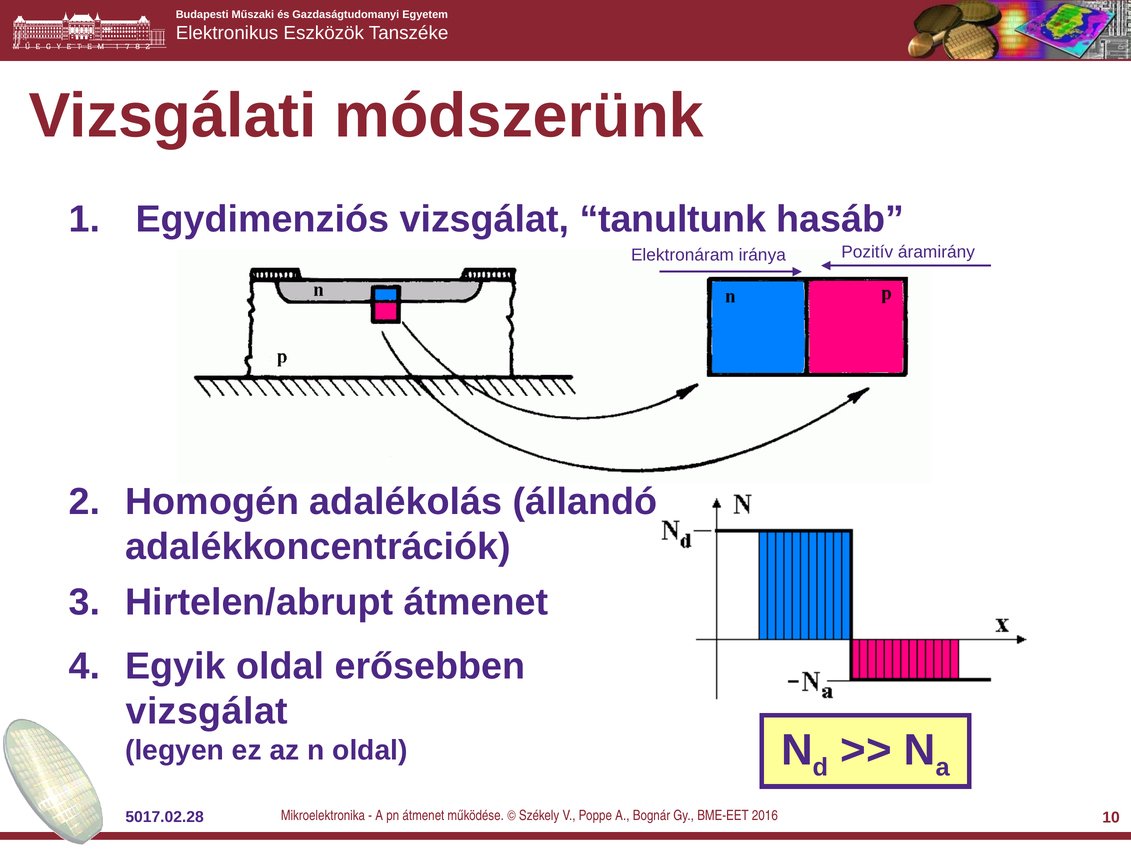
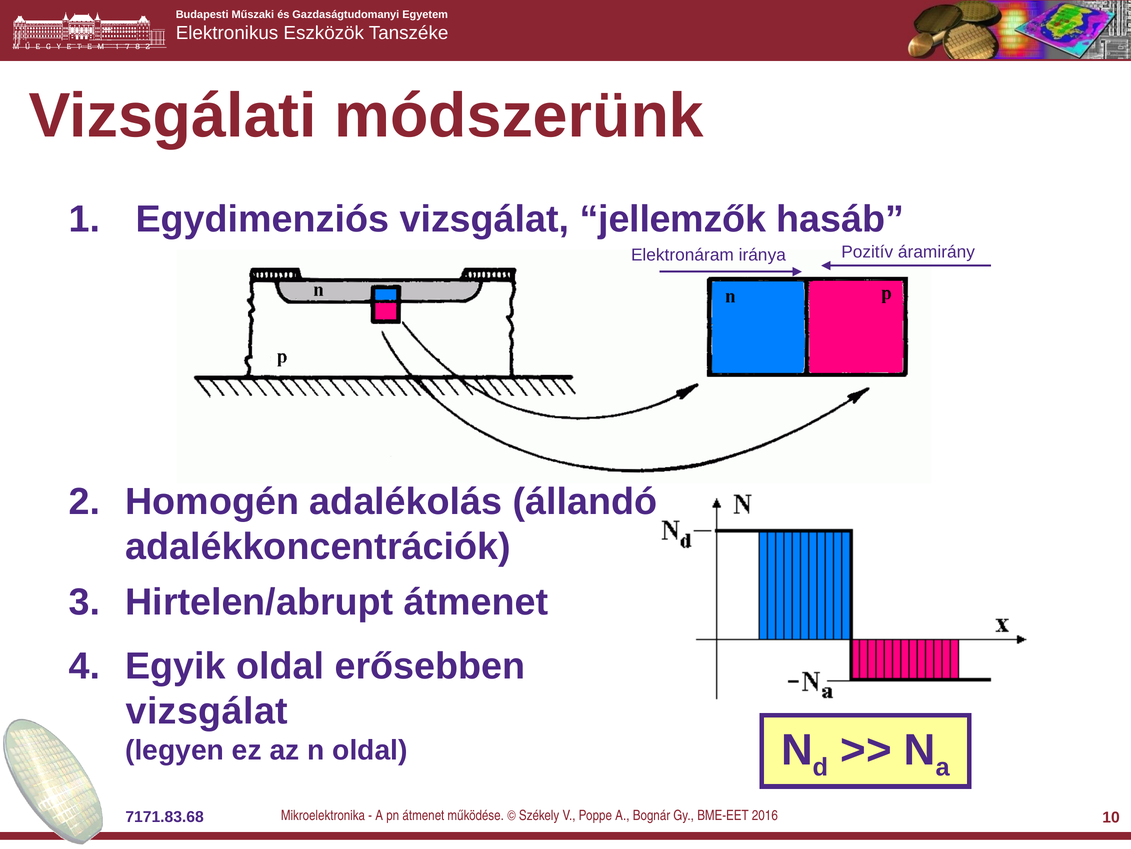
tanultunk: tanultunk -> jellemzők (673, 219)
5017.02.28: 5017.02.28 -> 7171.83.68 (165, 816)
